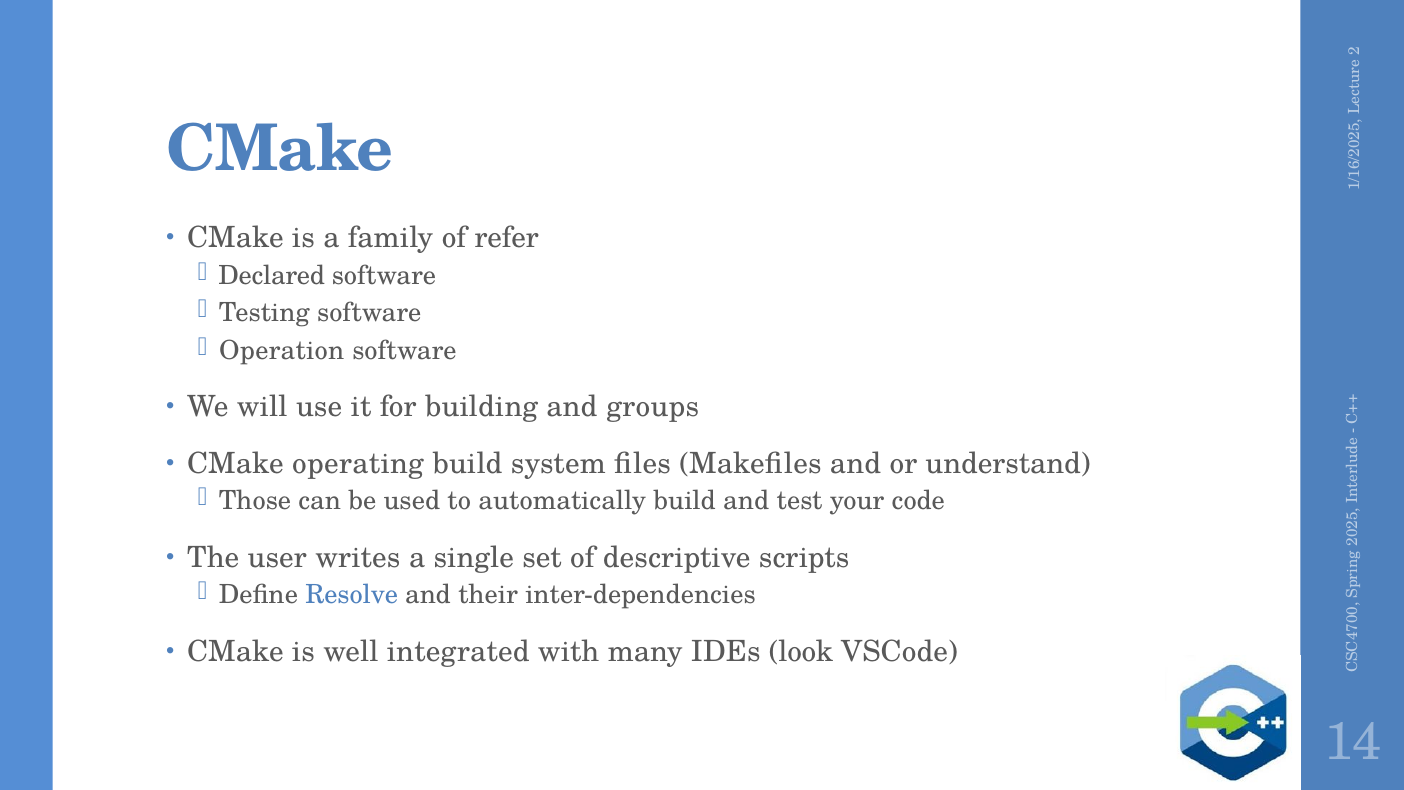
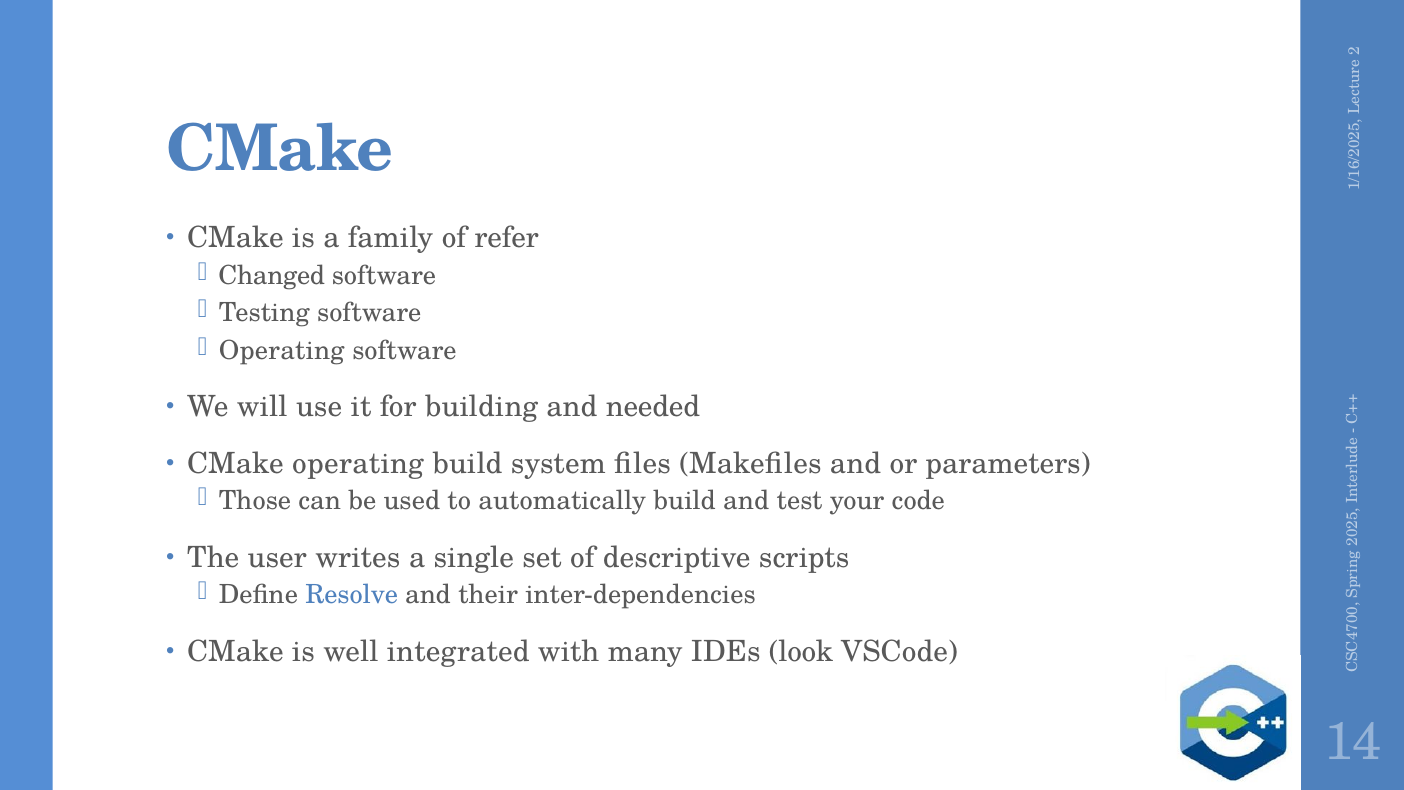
Declared: Declared -> Changed (272, 276)
Operation: Operation -> Operating (282, 350)
groups: groups -> needed (653, 406)
understand: understand -> parameters (1008, 463)
